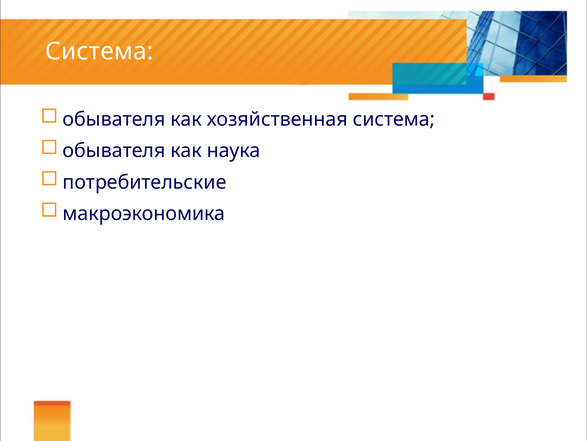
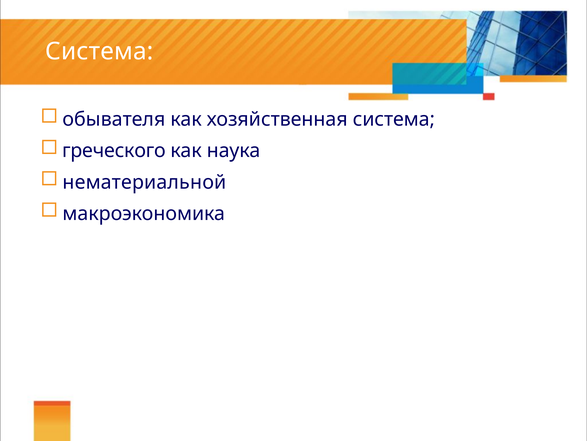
обывателя: обывателя -> греческого (114, 151)
потребительские: потребительские -> нематериальной (144, 182)
